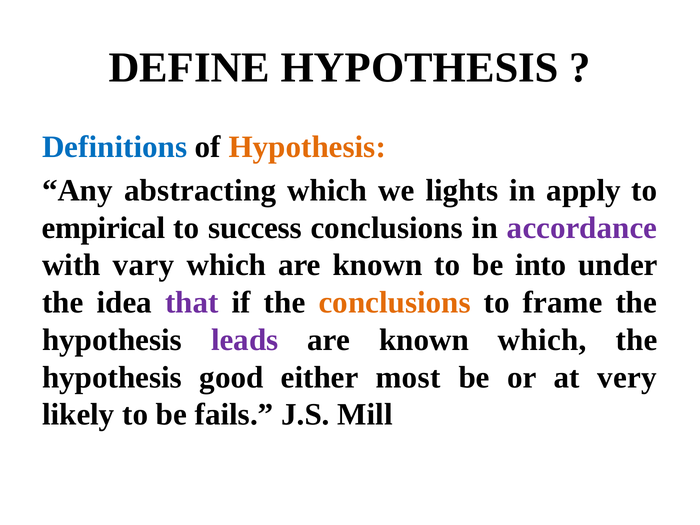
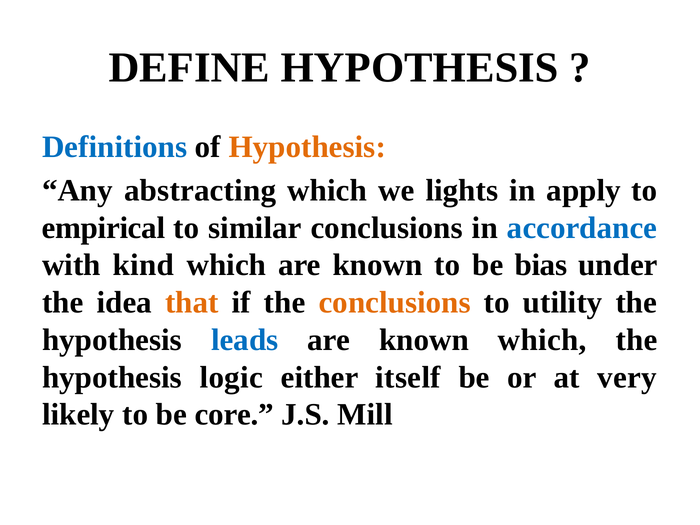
success: success -> similar (255, 228)
accordance colour: purple -> blue (582, 228)
vary: vary -> kind (144, 265)
into: into -> bias (541, 265)
that colour: purple -> orange (192, 303)
frame: frame -> utility (563, 303)
leads colour: purple -> blue (245, 340)
good: good -> logic (231, 377)
most: most -> itself (408, 377)
fails: fails -> core (234, 415)
